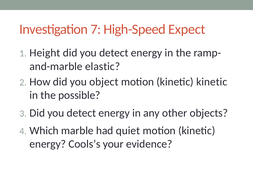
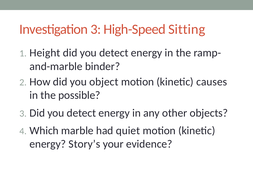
Investigation 7: 7 -> 3 (96, 29)
Expect: Expect -> Sitting (187, 29)
elastic: elastic -> binder (103, 67)
kinetic kinetic: kinetic -> causes (212, 82)
Cools’s: Cools’s -> Story’s (84, 145)
